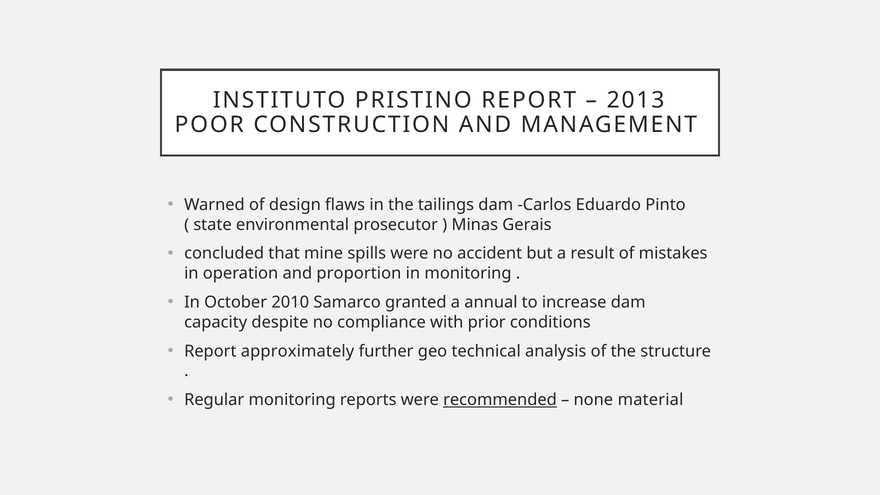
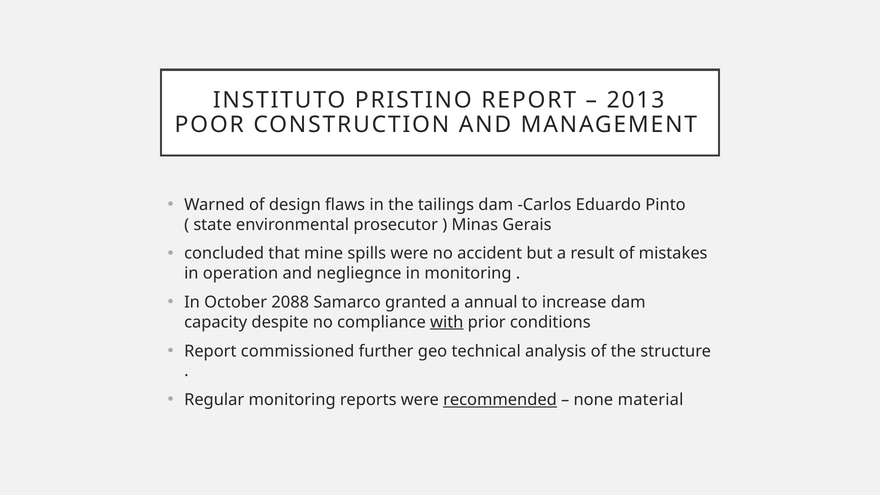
proportion: proportion -> negliegnce (359, 273)
2010: 2010 -> 2088 (290, 302)
with underline: none -> present (447, 322)
approximately: approximately -> commissioned (298, 351)
